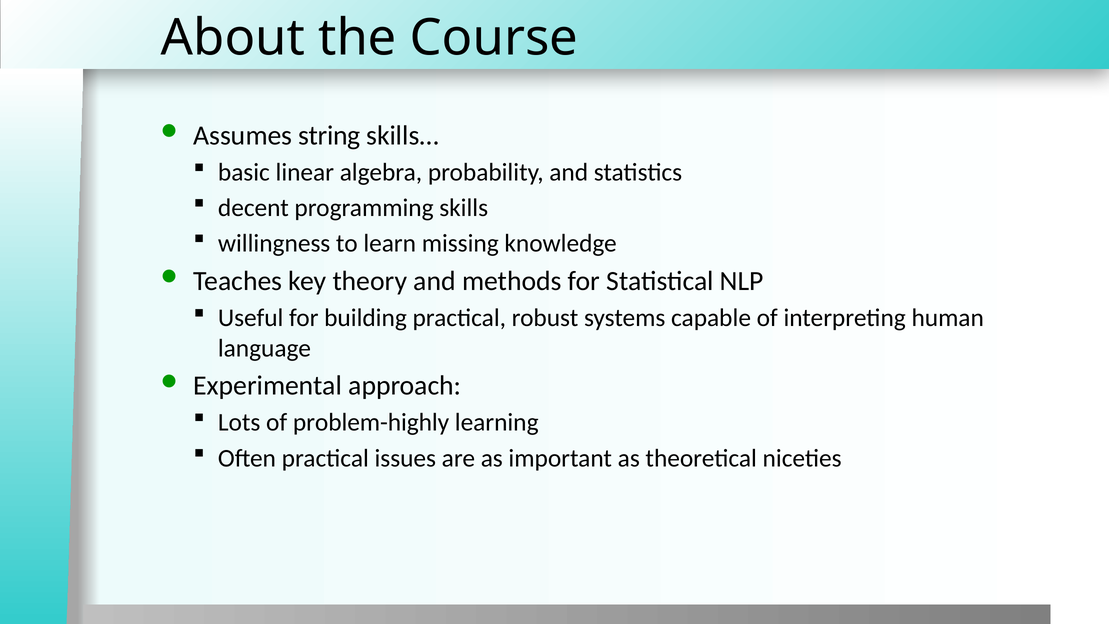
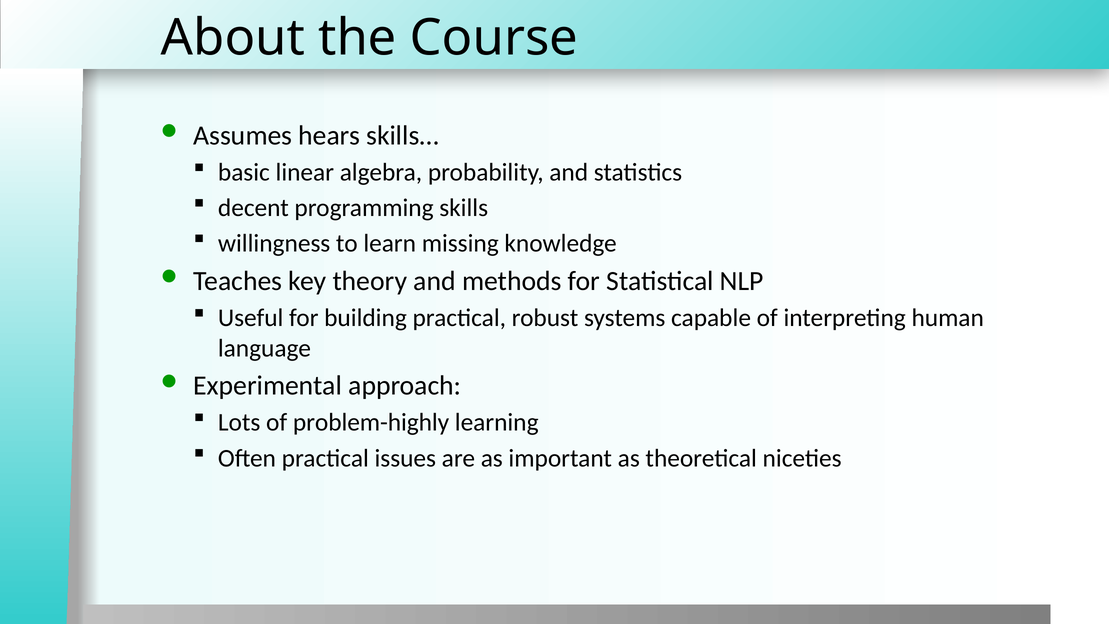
string: string -> hears (329, 136)
